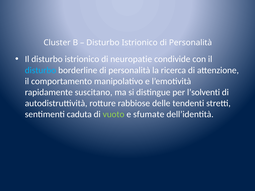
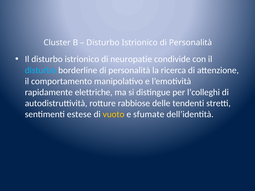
suscitano: suscitano -> elettriche (94, 92)
l’solventi: l’solventi -> l’colleghi (204, 92)
caduta: caduta -> estese (79, 114)
vuoto colour: light green -> yellow (114, 114)
